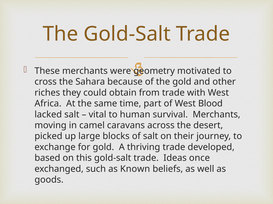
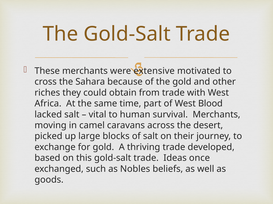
geometry: geometry -> extensive (154, 71)
Known: Known -> Nobles (135, 169)
